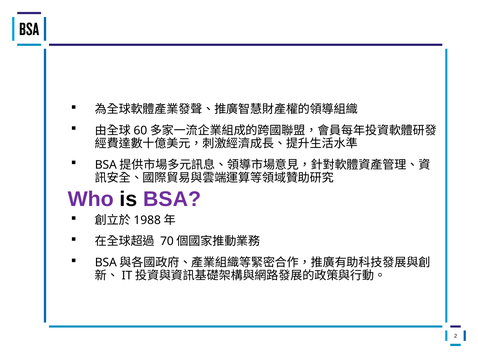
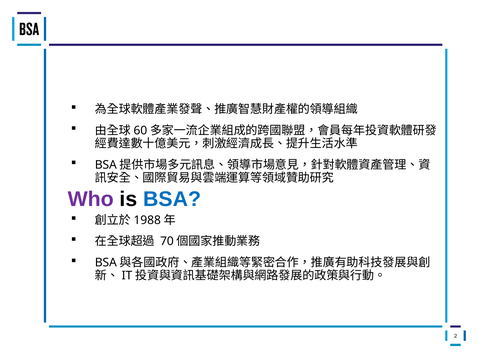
BSA colour: purple -> blue (172, 200)
